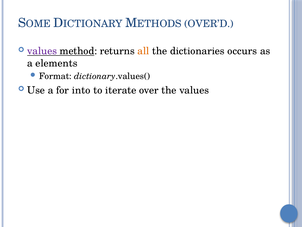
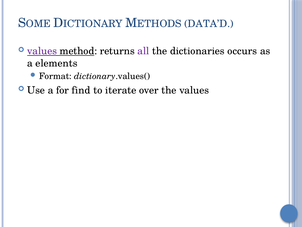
OVER’D: OVER’D -> DATA’D (209, 24)
all colour: orange -> purple (143, 51)
into: into -> find (81, 90)
